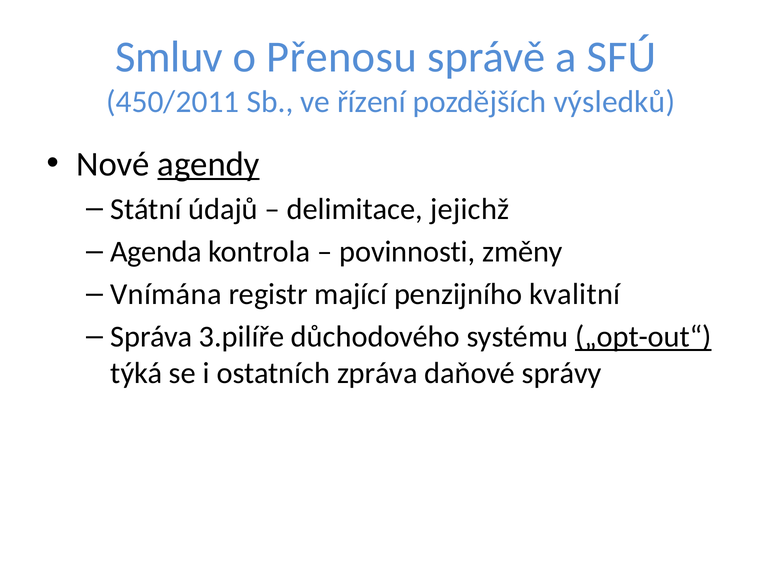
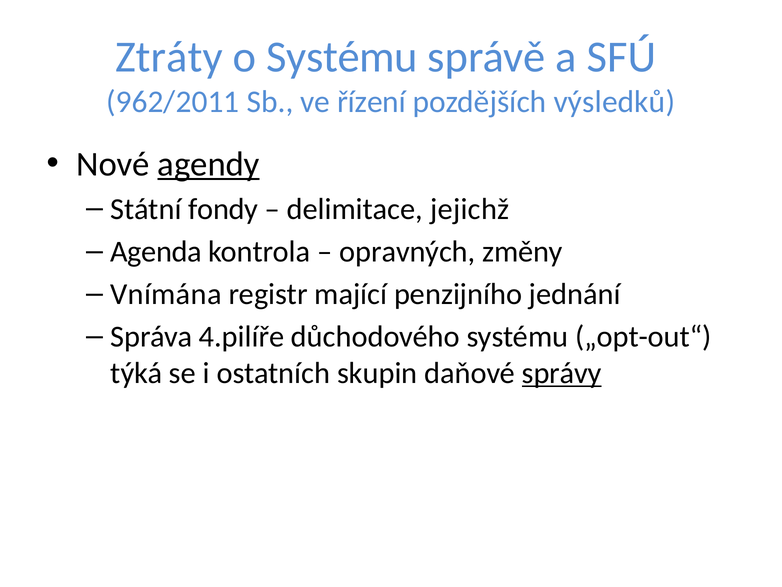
Smluv: Smluv -> Ztráty (169, 57)
o Přenosu: Přenosu -> Systému (342, 57)
450/2011: 450/2011 -> 962/2011 (173, 102)
údajů: údajů -> fondy (223, 209)
povinnosti: povinnosti -> opravných (407, 251)
kvalitní: kvalitní -> jednání (575, 294)
3.pilíře: 3.pilíře -> 4.pilíře (242, 336)
„opt-out“ underline: present -> none (643, 336)
zpráva: zpráva -> skupin (377, 373)
správy underline: none -> present (562, 373)
